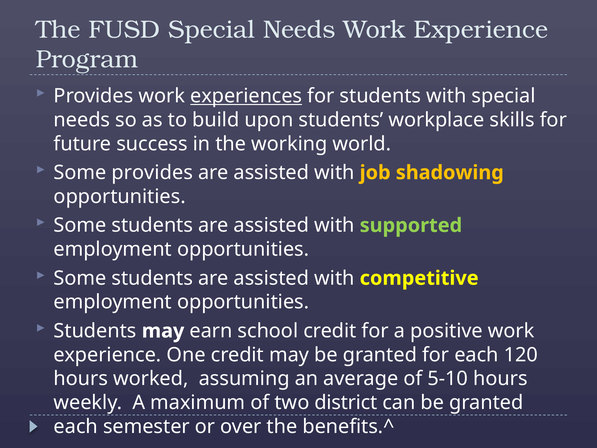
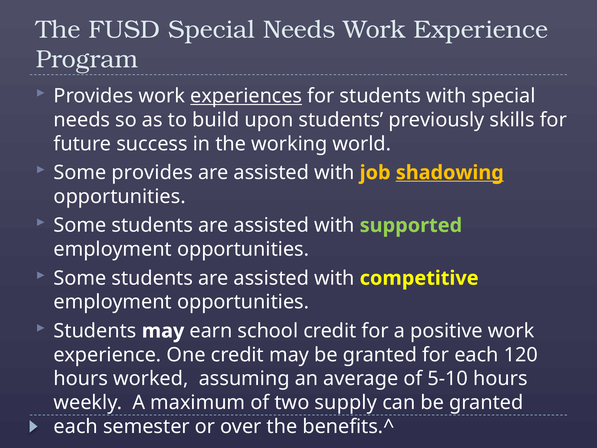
workplace: workplace -> previously (436, 120)
shadowing underline: none -> present (450, 173)
district: district -> supply (346, 402)
